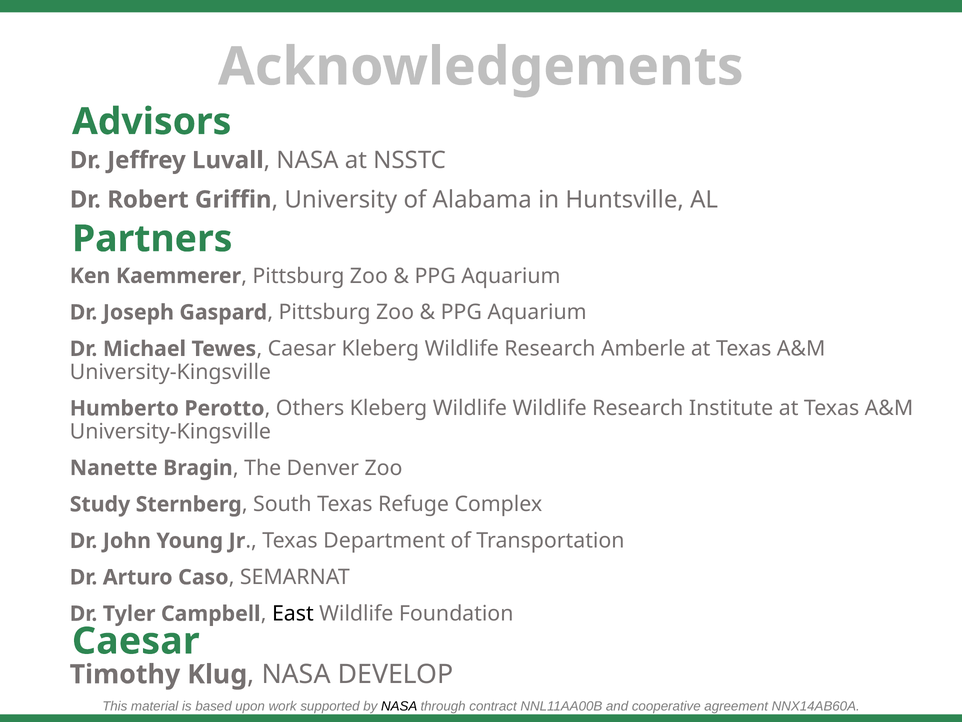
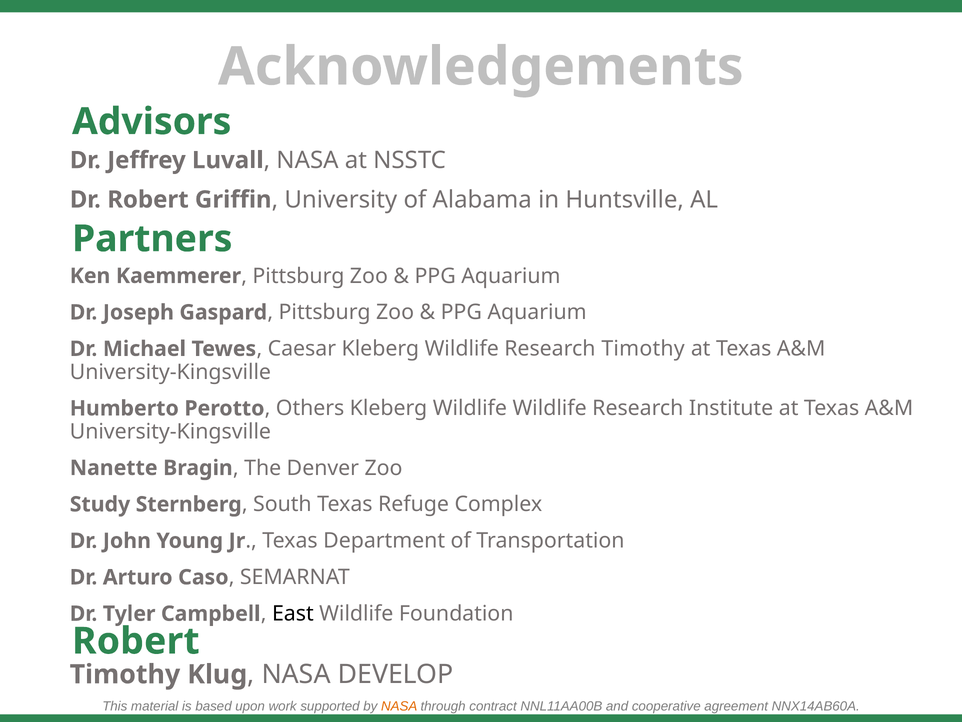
Research Amberle: Amberle -> Timothy (643, 349)
Caesar: Caesar -> Robert (136, 641)
NASA colour: black -> orange (399, 706)
